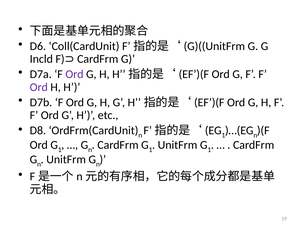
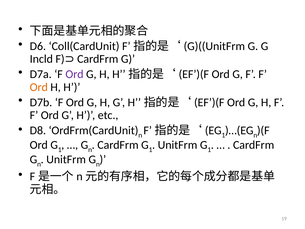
Ord colour: purple -> orange (39, 87)
